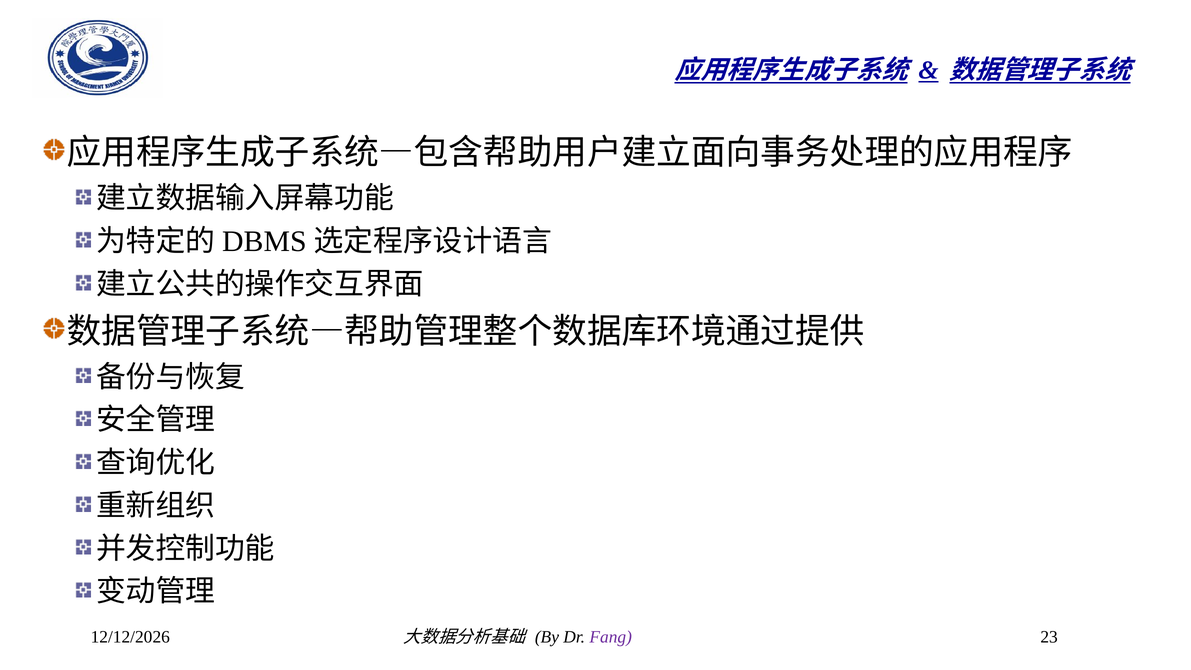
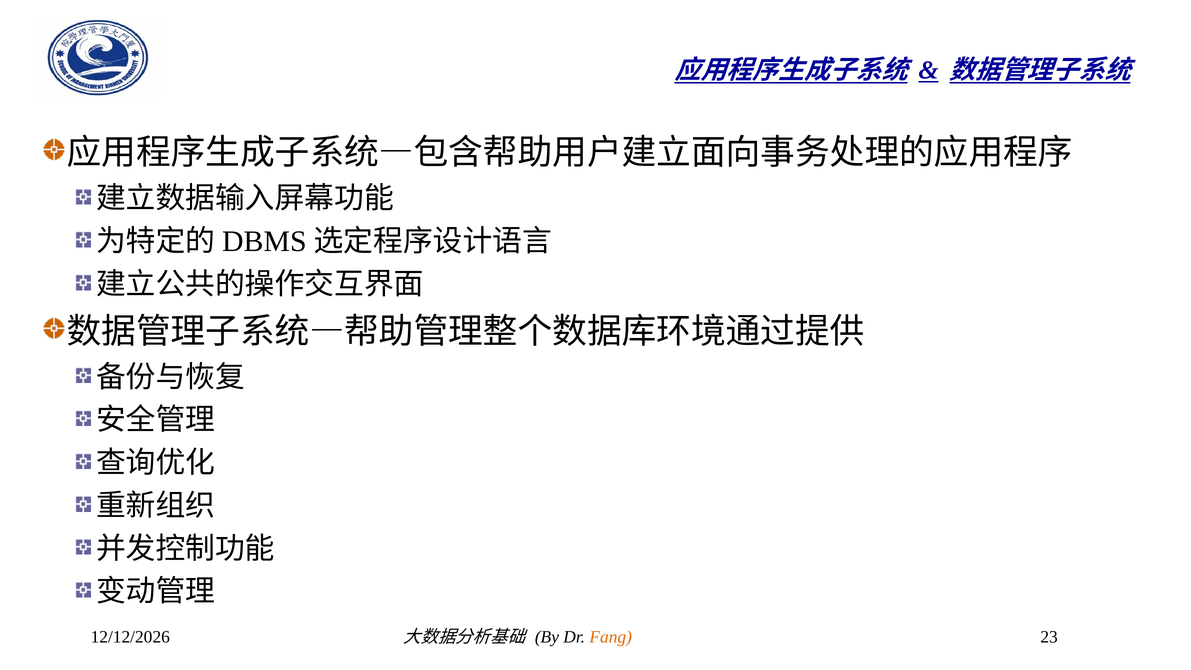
Fang colour: purple -> orange (611, 637)
